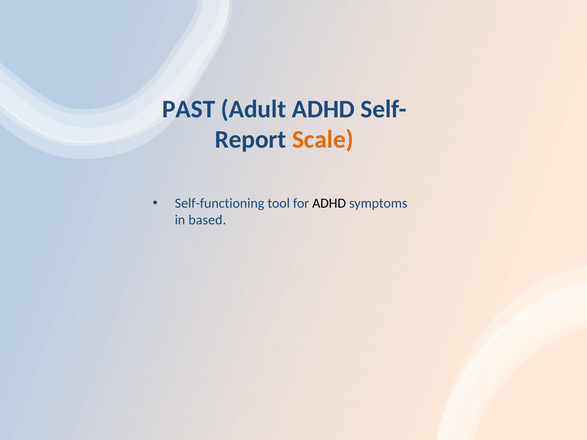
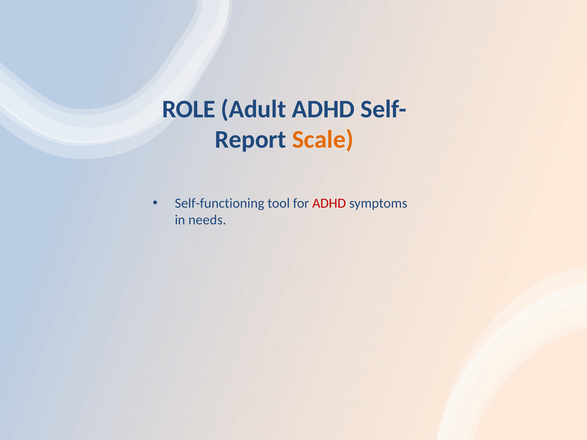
PAST: PAST -> ROLE (189, 109)
ADHD colour: black -> red (329, 204)
based: based -> needs (207, 220)
